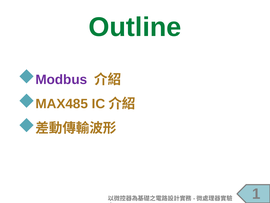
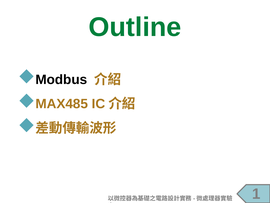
Modbus colour: purple -> black (61, 79)
